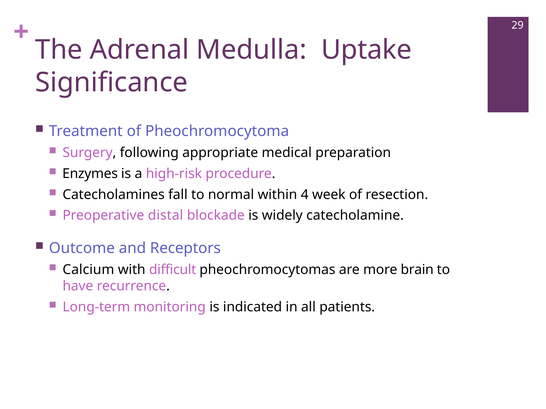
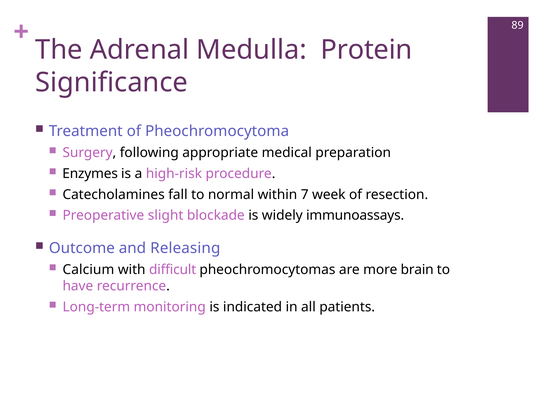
29: 29 -> 89 (518, 25)
Uptake: Uptake -> Protein (367, 50)
4: 4 -> 7 (305, 195)
distal: distal -> slight (166, 216)
catecholamine: catecholamine -> immunoassays (355, 216)
Receptors: Receptors -> Releasing (185, 248)
